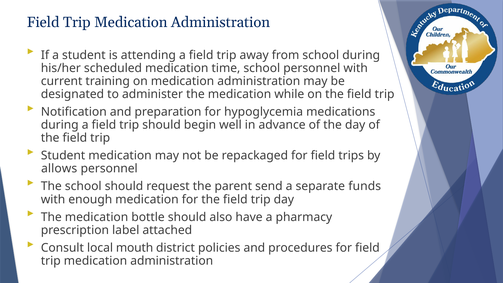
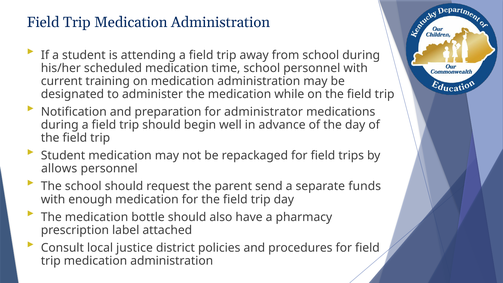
hypoglycemia: hypoglycemia -> administrator (264, 112)
mouth: mouth -> justice (134, 248)
